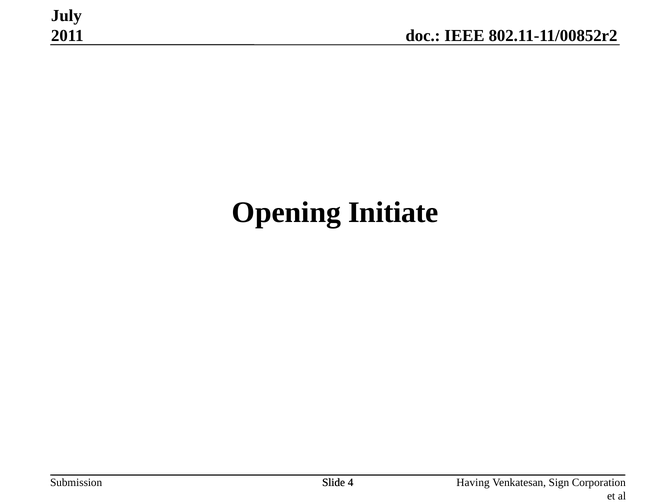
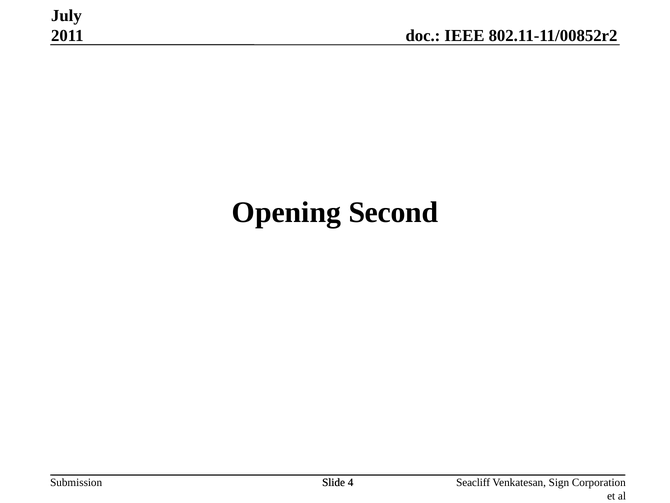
Initiate: Initiate -> Second (393, 212)
Having: Having -> Seacliff (473, 482)
